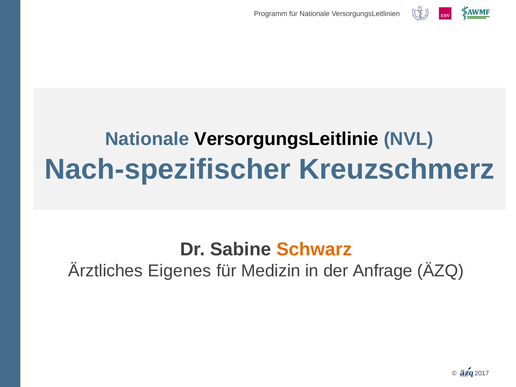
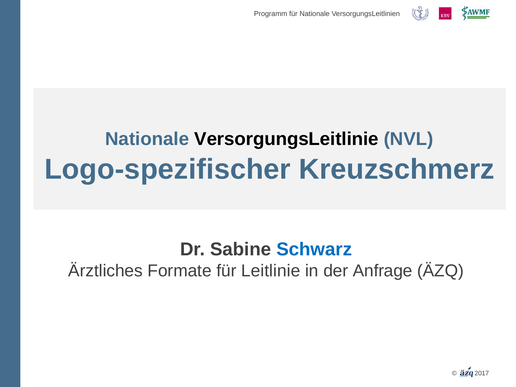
Nach-spezifischer: Nach-spezifischer -> Logo-spezifischer (168, 169)
Schwarz colour: orange -> blue (314, 249)
Eigenes: Eigenes -> Formate (180, 271)
Medizin: Medizin -> Leitlinie (271, 271)
